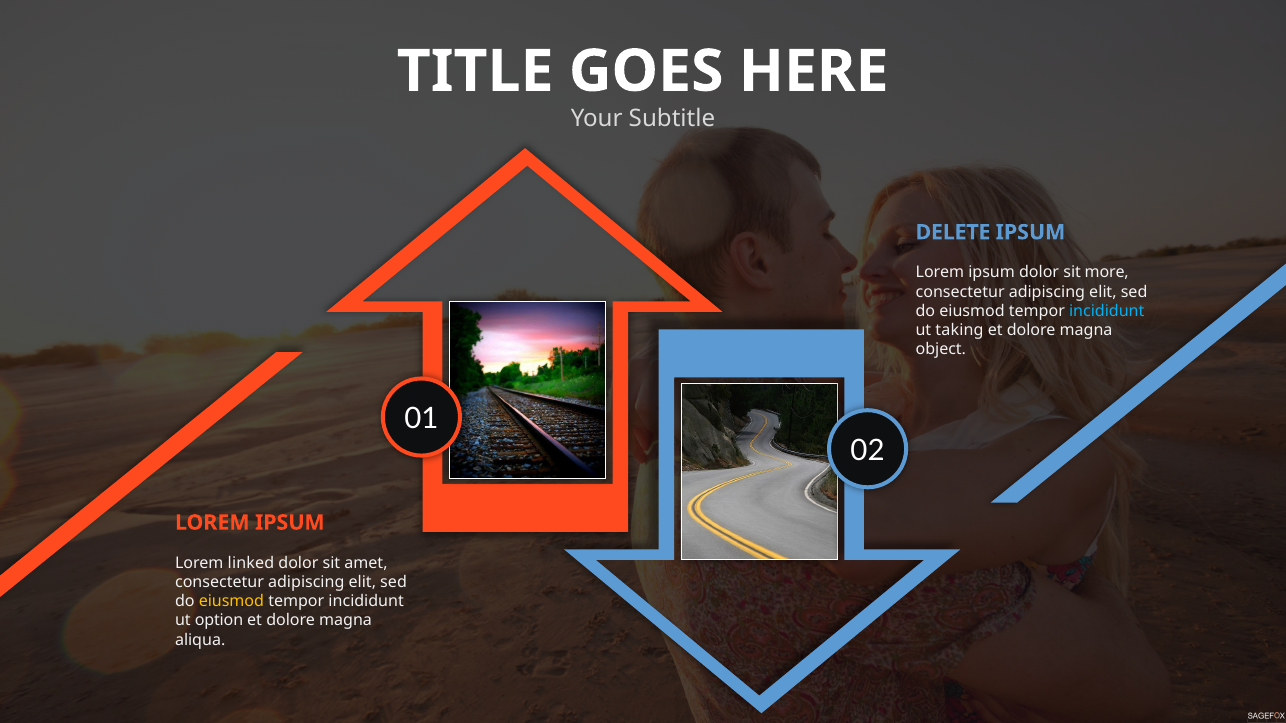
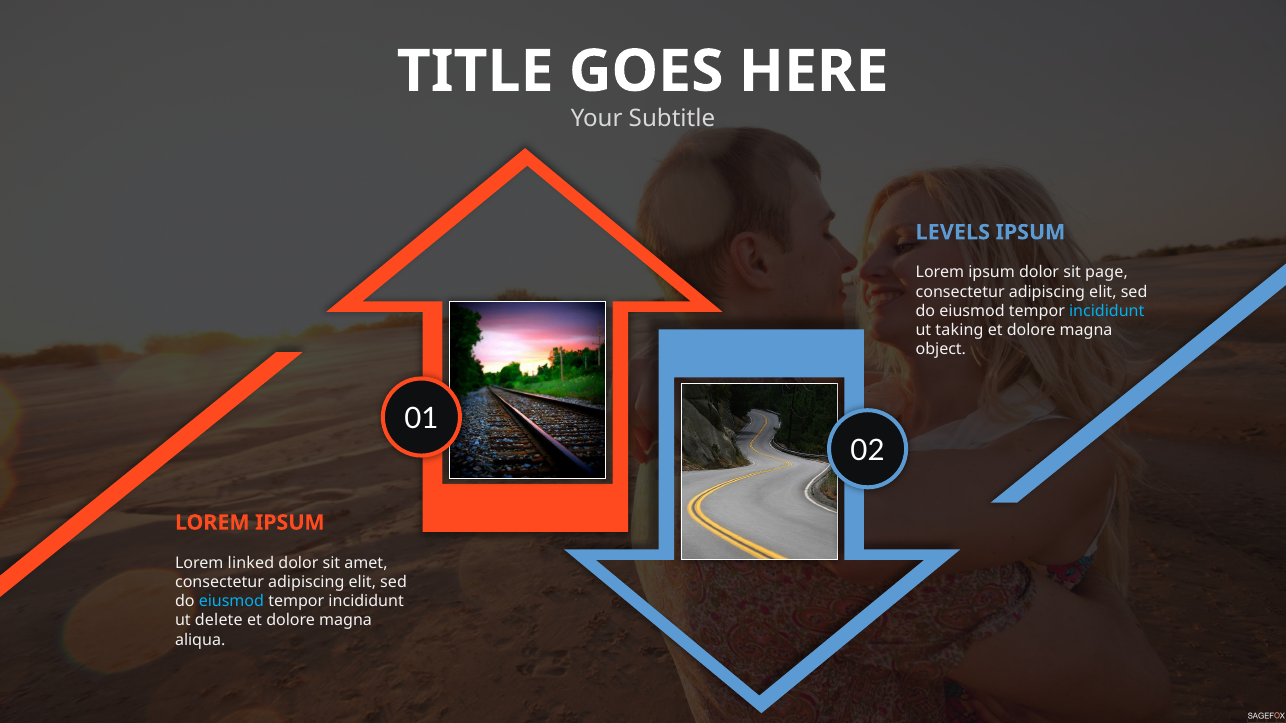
DELETE: DELETE -> LEVELS (953, 232)
more: more -> page (1107, 273)
eiusmod colour: yellow -> light blue (231, 602)
option: option -> delete (219, 621)
